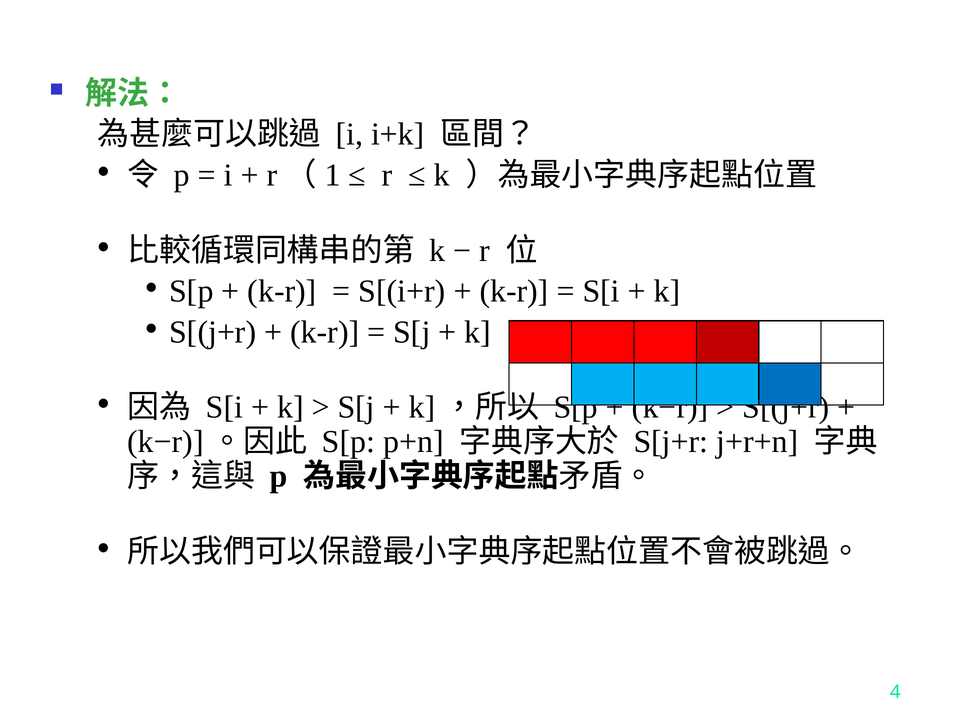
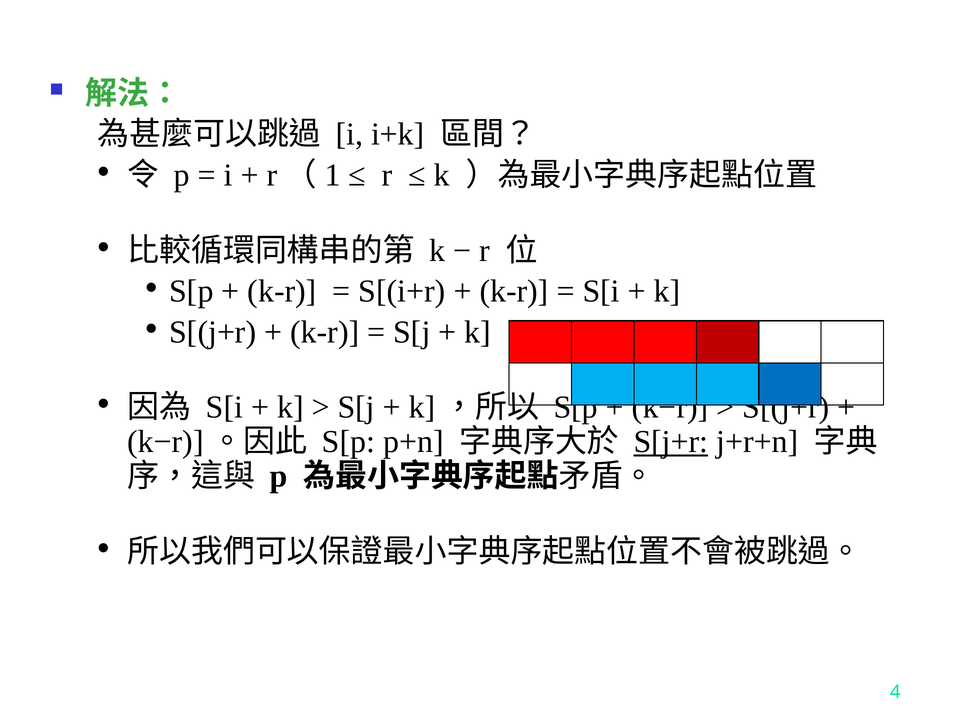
S[j+r underline: none -> present (671, 442)
